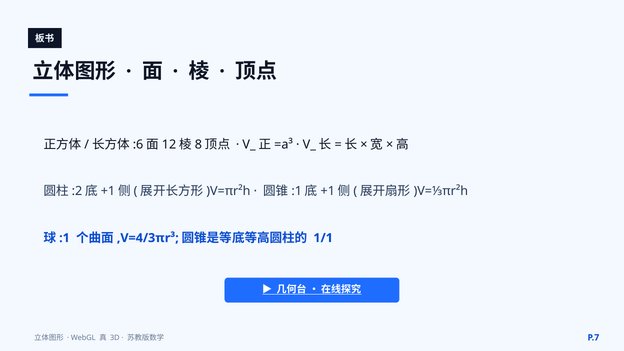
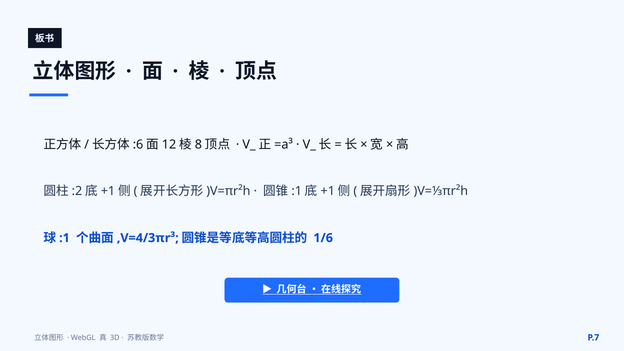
1/1: 1/1 -> 1/6 (323, 238)
